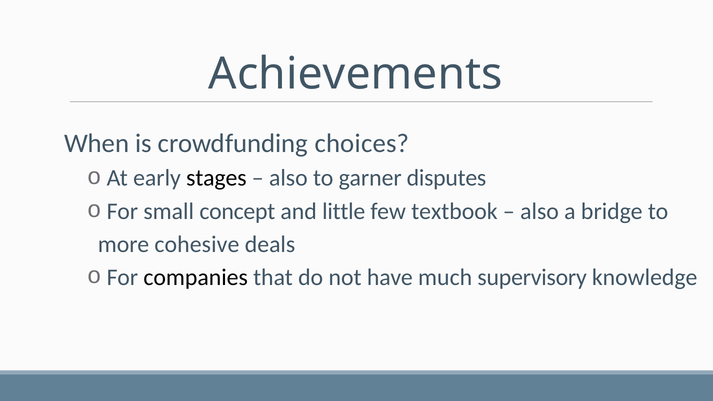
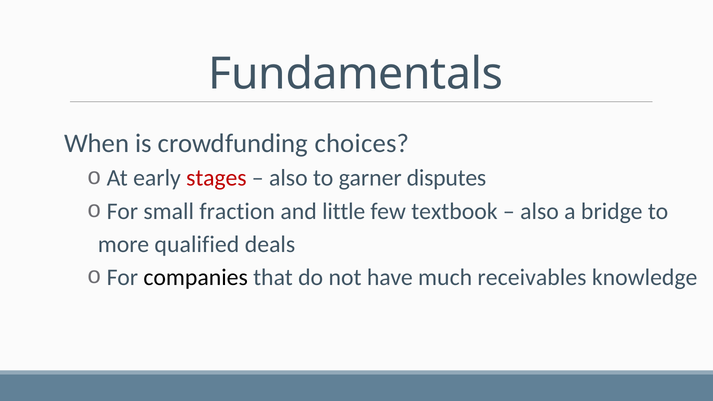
Achievements: Achievements -> Fundamentals (356, 74)
stages colour: black -> red (216, 178)
concept: concept -> fraction (237, 211)
cohesive: cohesive -> qualified (197, 244)
supervisory: supervisory -> receivables (532, 277)
